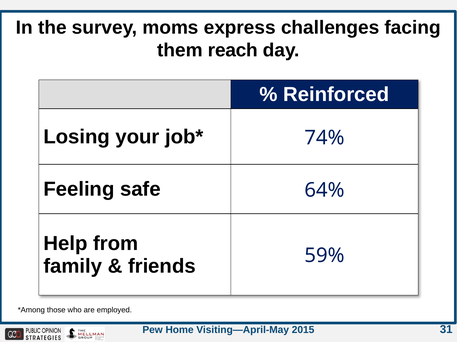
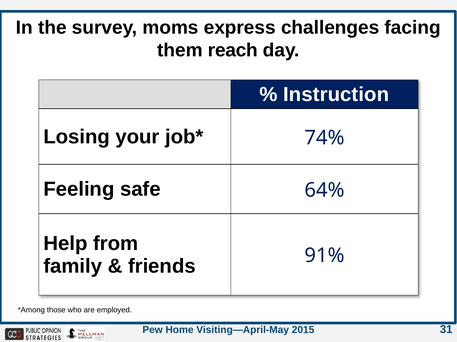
Reinforced: Reinforced -> Instruction (336, 95)
59%: 59% -> 91% (324, 256)
